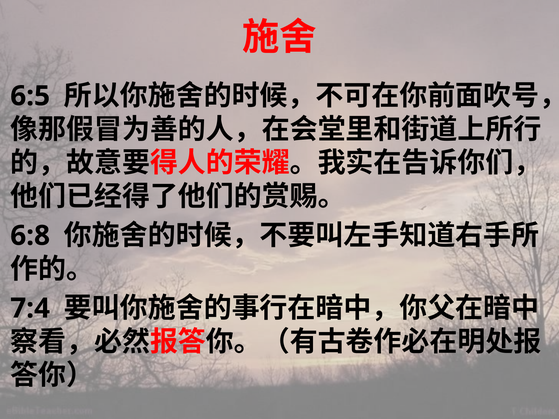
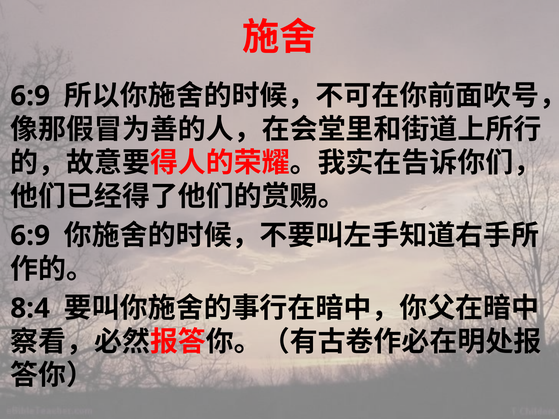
6:5: 6:5 -> 6:9 (30, 96)
6:8: 6:8 -> 6:9 (30, 236)
7:4: 7:4 -> 8:4 (30, 308)
